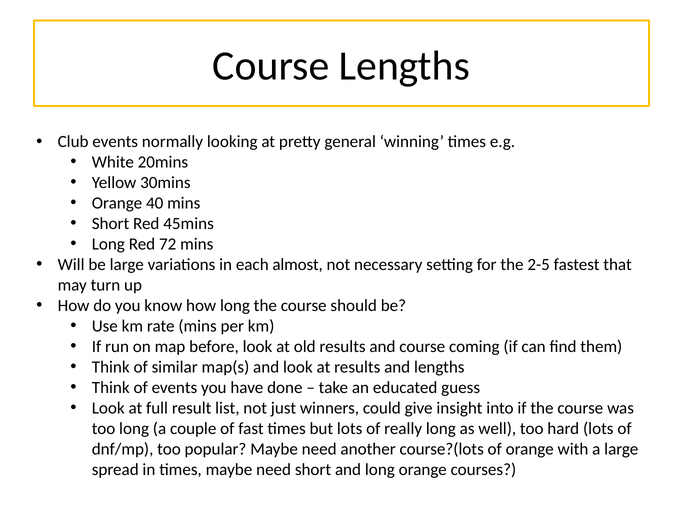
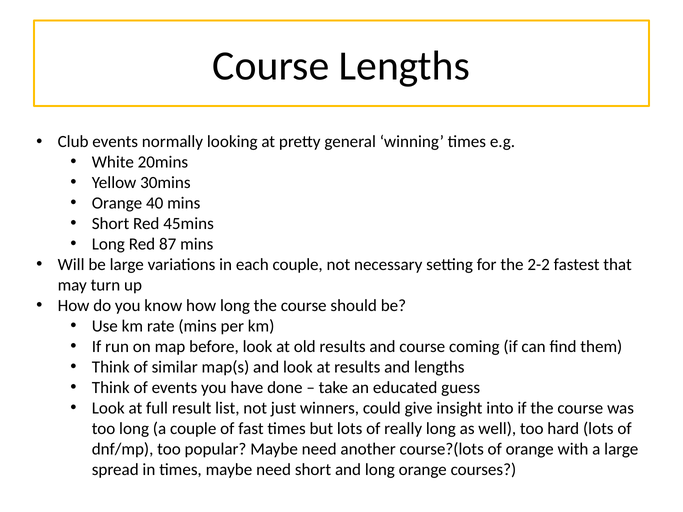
72: 72 -> 87 (168, 244)
each almost: almost -> couple (298, 265)
2-5: 2-5 -> 2-2 (539, 265)
